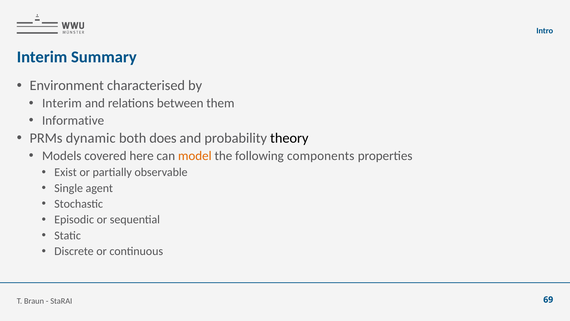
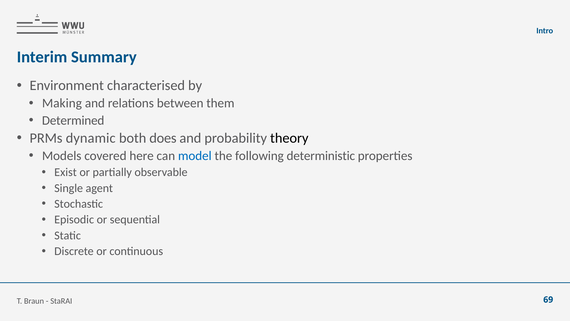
Interim: Interim -> Making (62, 103)
Informative: Informative -> Determined (73, 120)
model colour: orange -> blue (195, 156)
components: components -> deterministic (321, 156)
